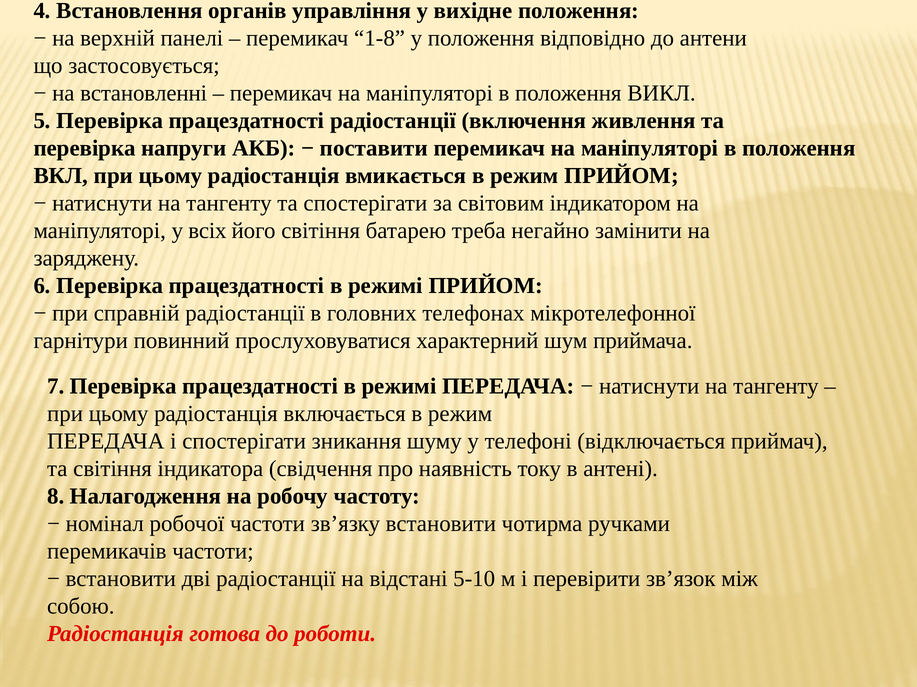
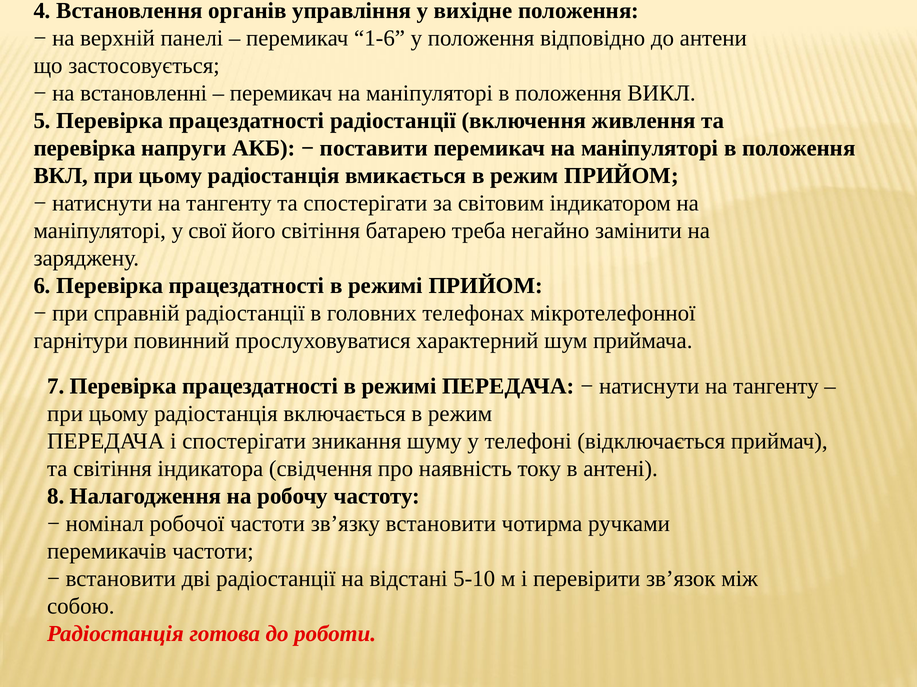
1-8: 1-8 -> 1-6 (380, 38)
всіх: всіх -> свої (207, 231)
